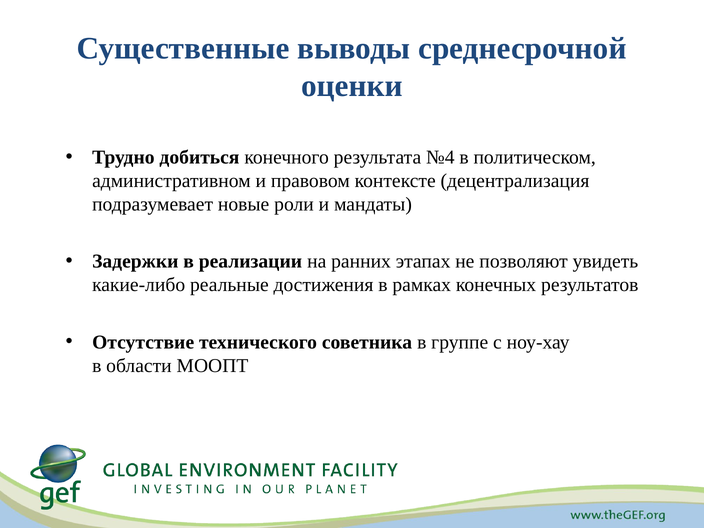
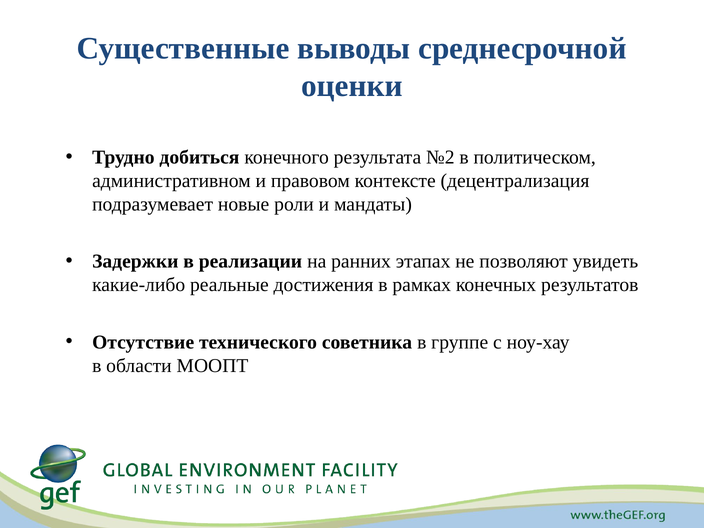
№4: №4 -> №2 (440, 157)
